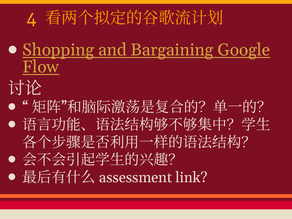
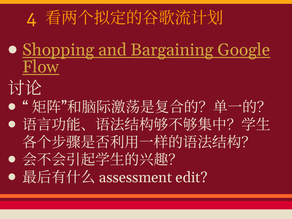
link: link -> edit (191, 177)
